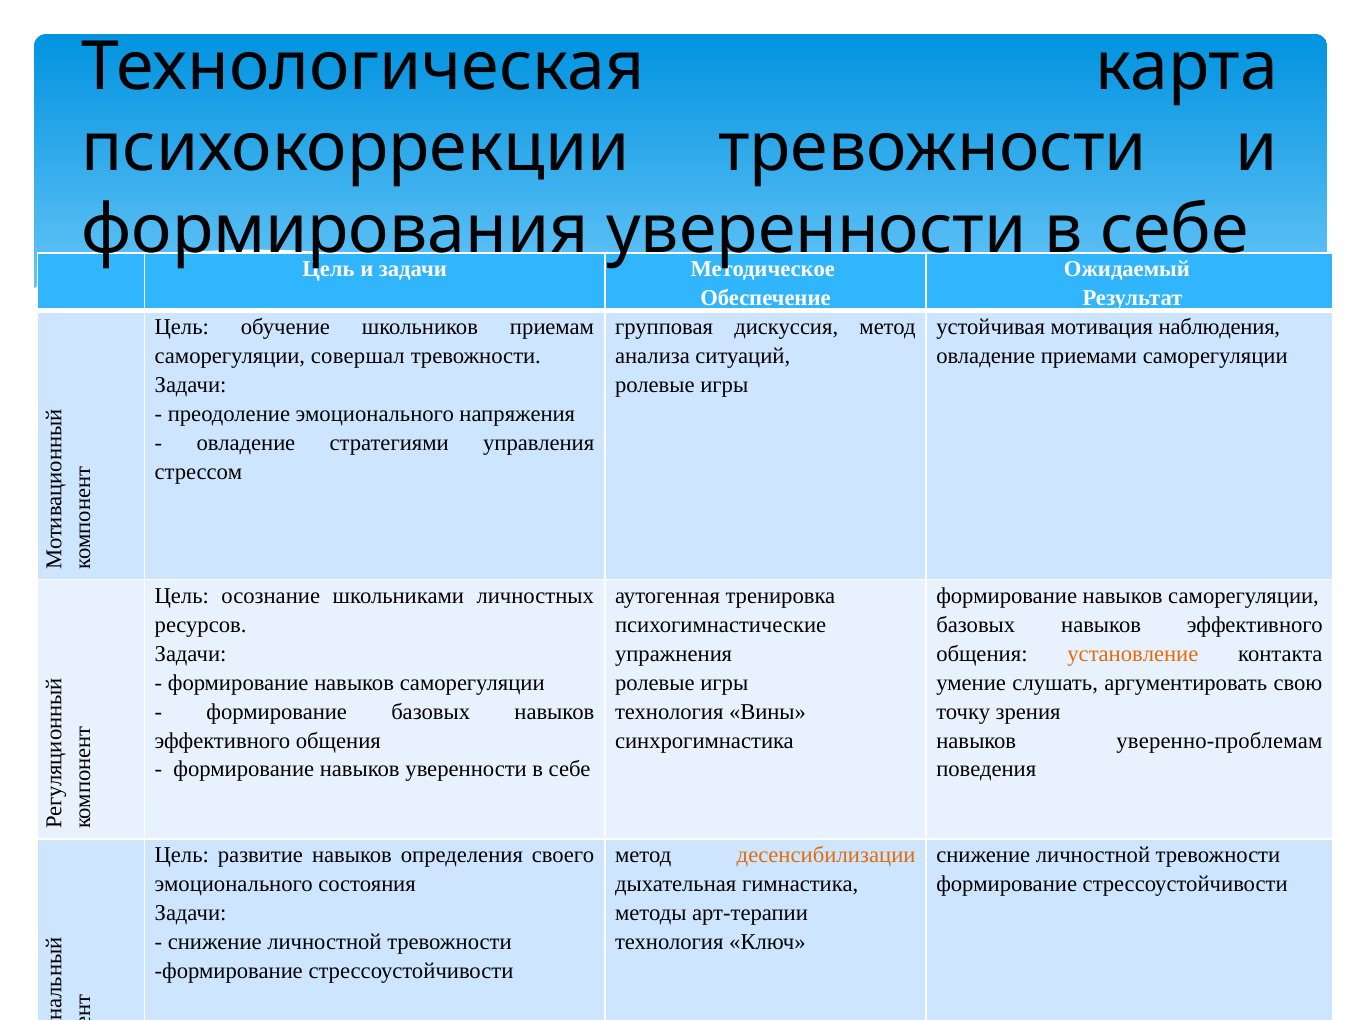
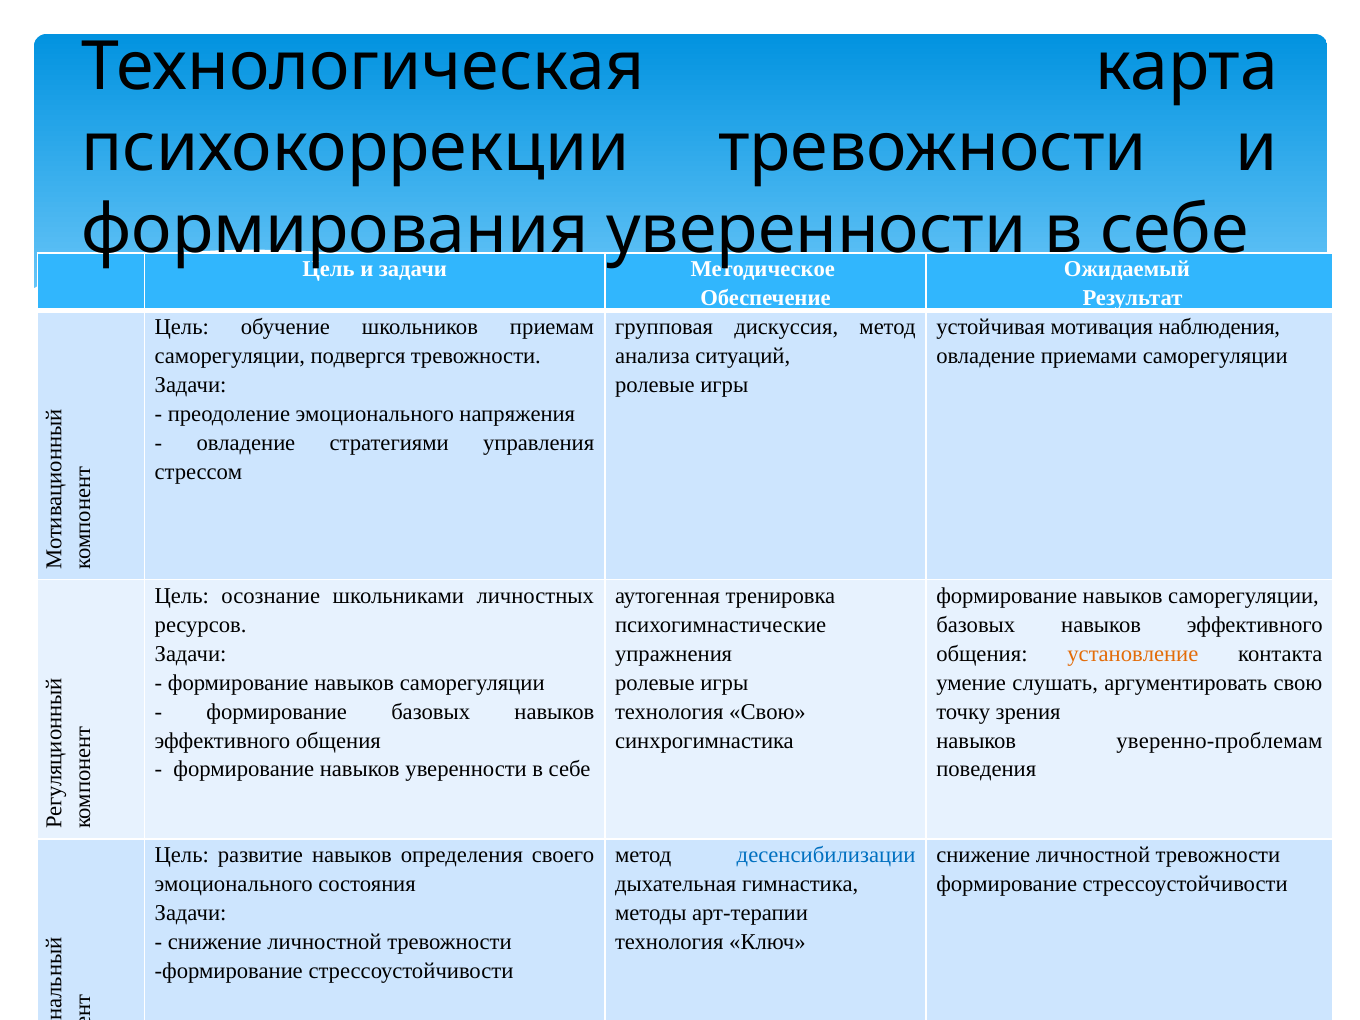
совершал: совершал -> подвергся (358, 356)
технология Вины: Вины -> Свою (768, 712)
десенсибилизации colour: orange -> blue (826, 855)
